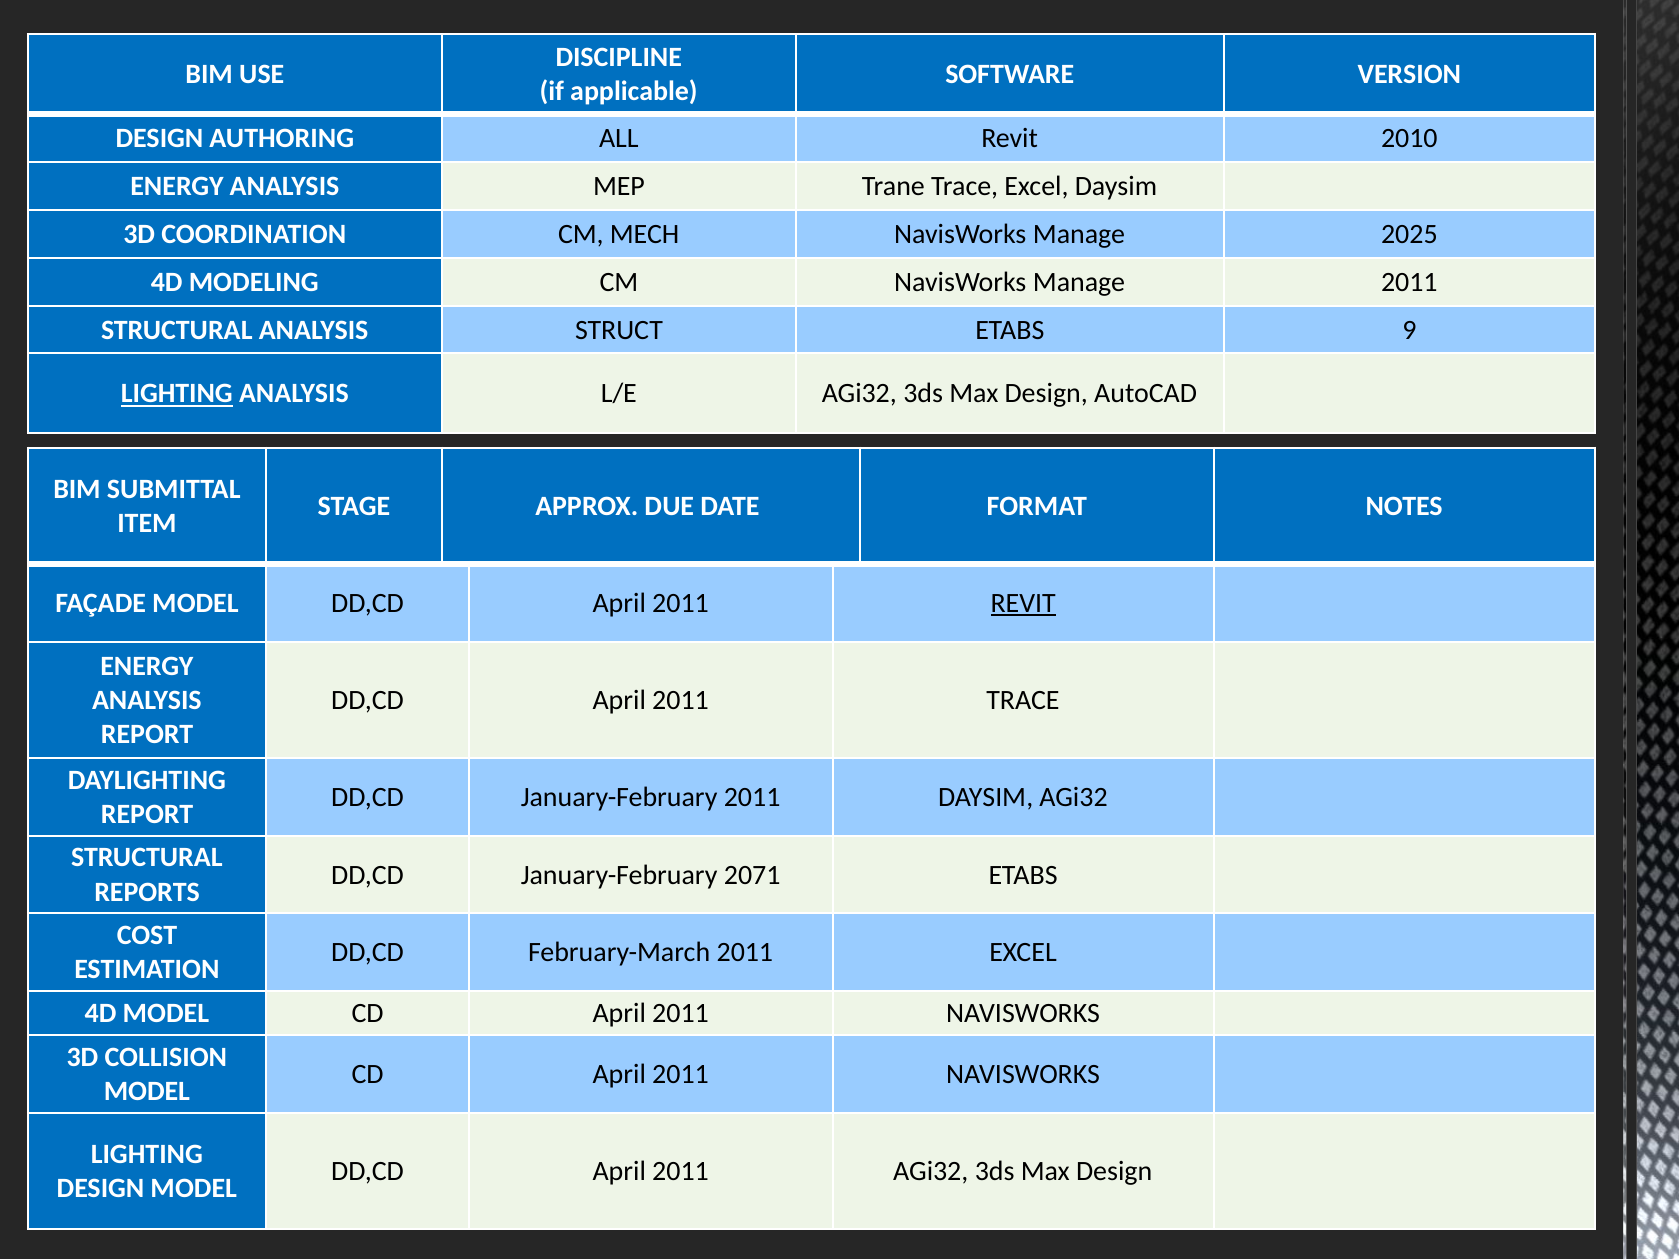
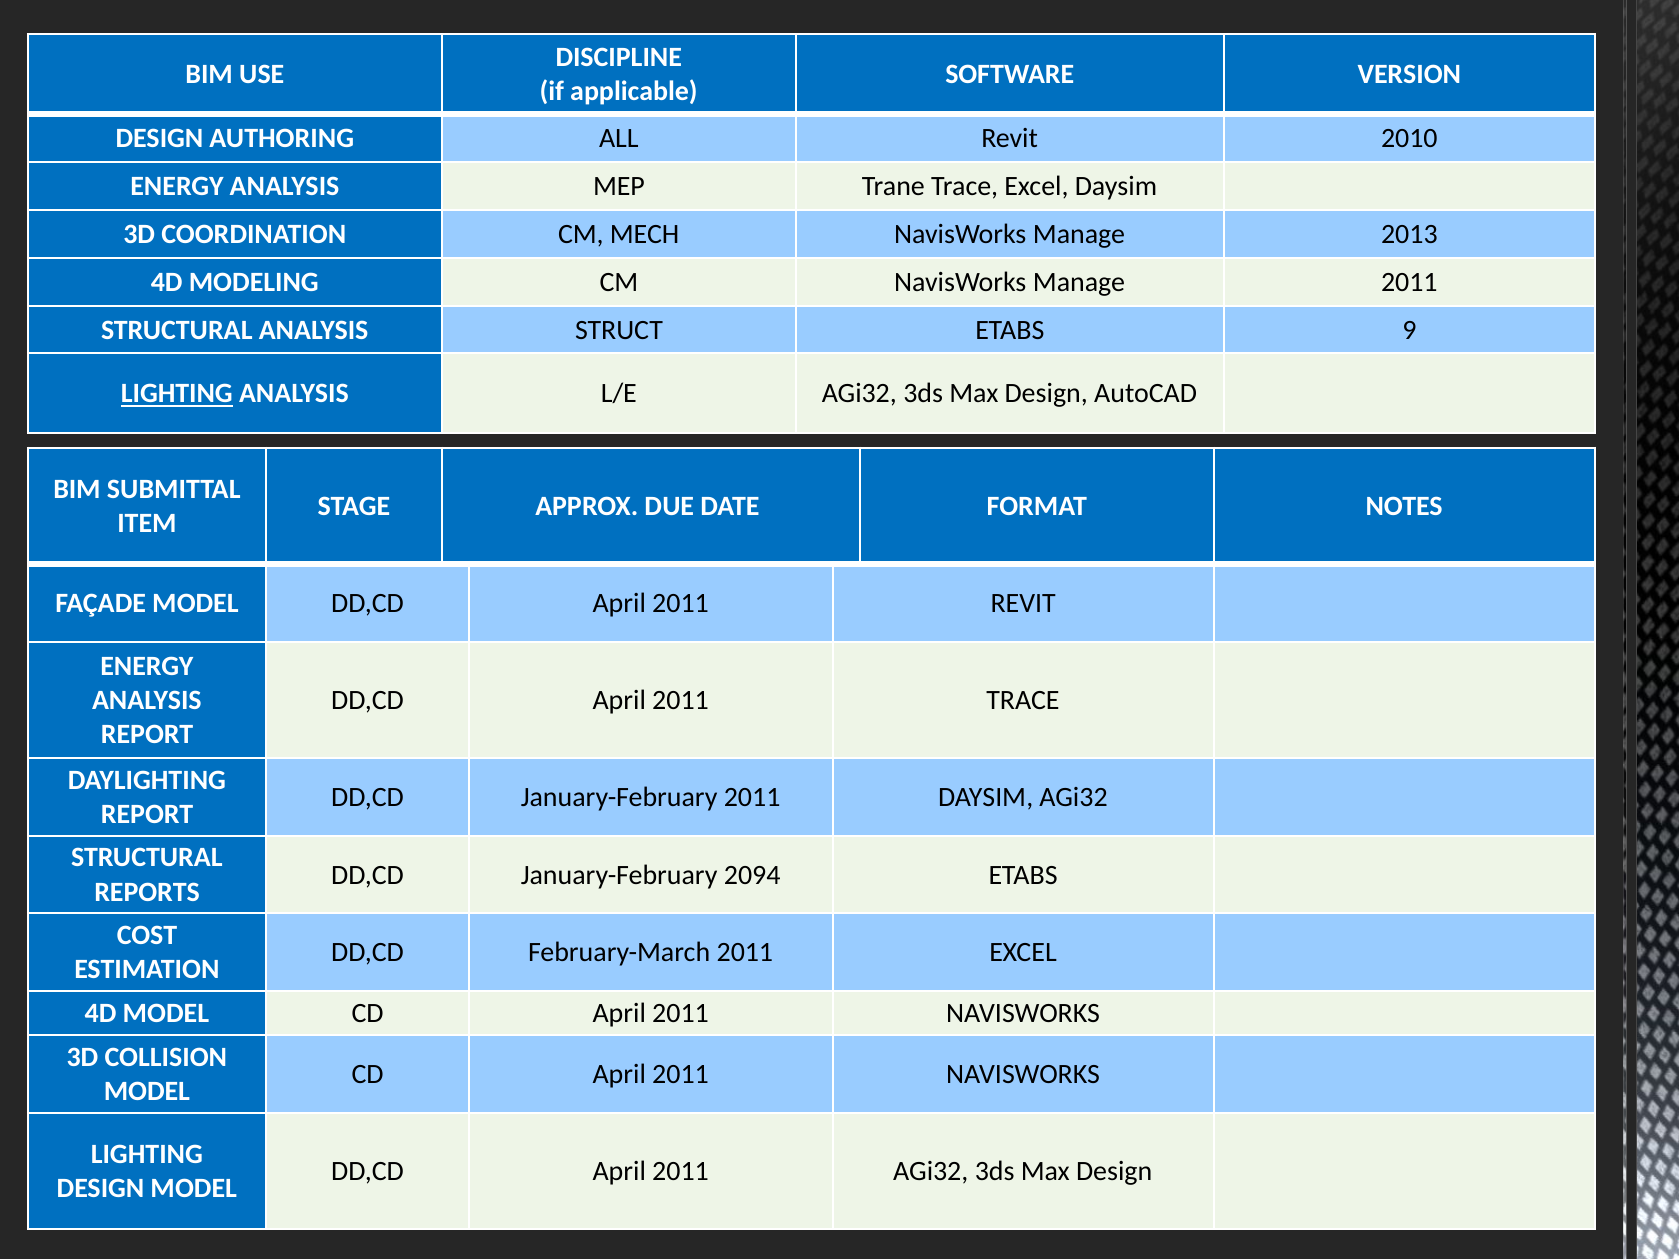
2025: 2025 -> 2013 (1409, 234)
REVIT underline: present -> none (1023, 603)
2071: 2071 -> 2094 (752, 875)
